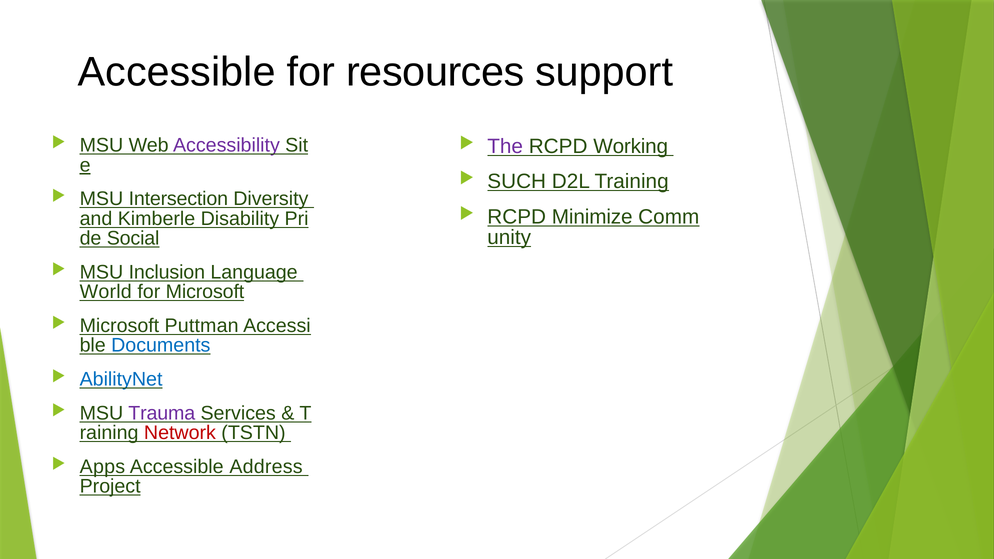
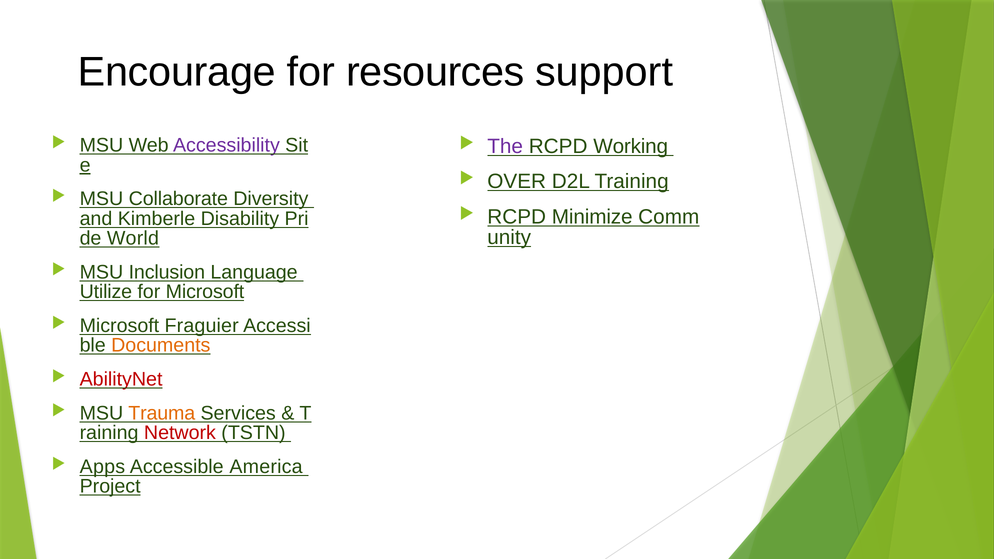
Accessible: Accessible -> Encourage (177, 72)
SUCH: SUCH -> OVER (517, 182)
Intersection: Intersection -> Collaborate (178, 199)
Social: Social -> World (133, 238)
World: World -> Utilize (106, 292)
Puttman: Puttman -> Fraguier (202, 326)
Documents colour: blue -> orange (161, 345)
AbilityNet colour: blue -> red (121, 379)
Trauma colour: purple -> orange (162, 413)
Address: Address -> America (266, 467)
